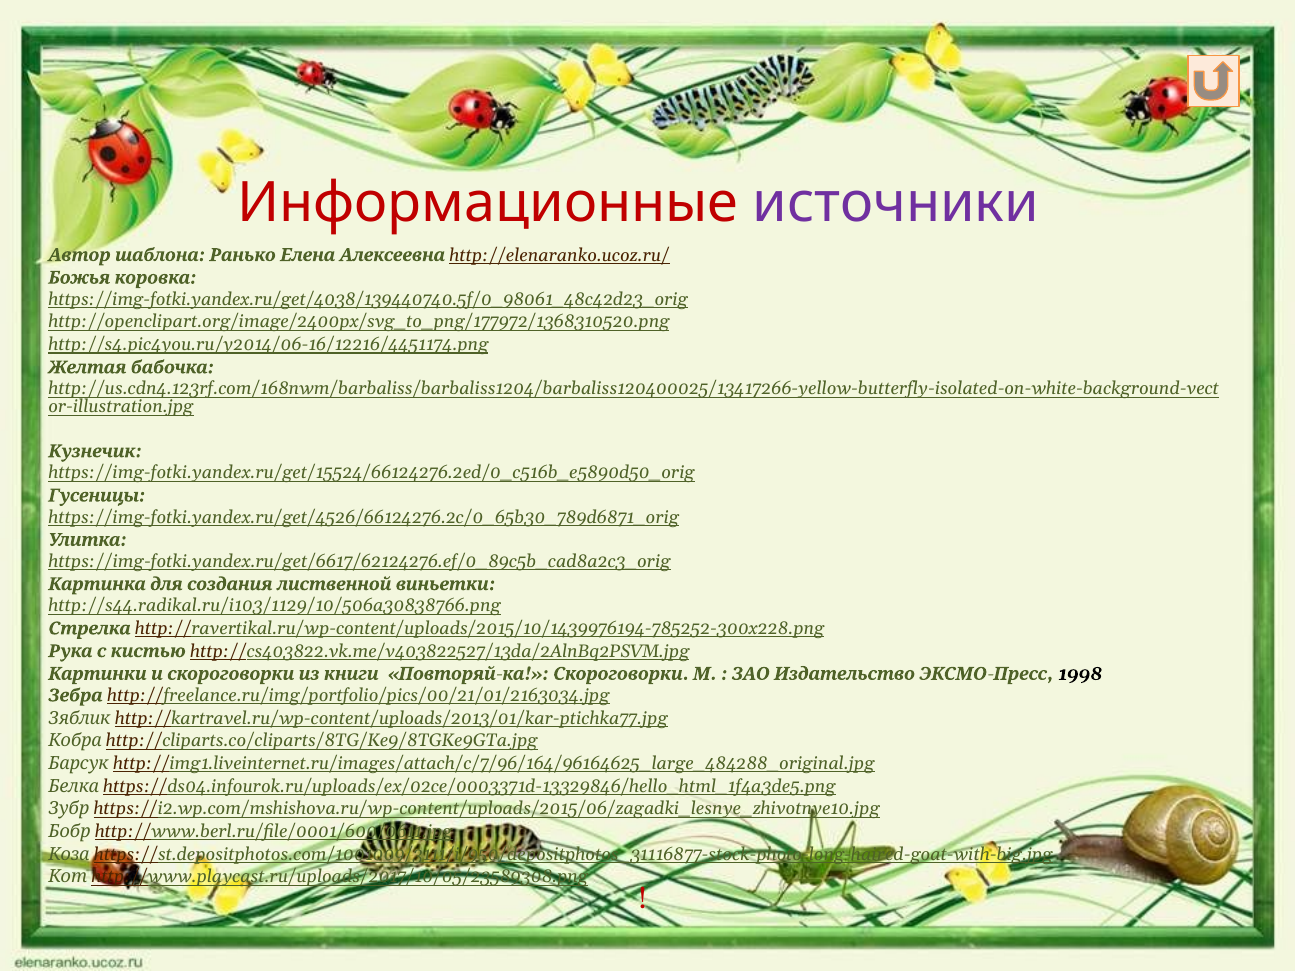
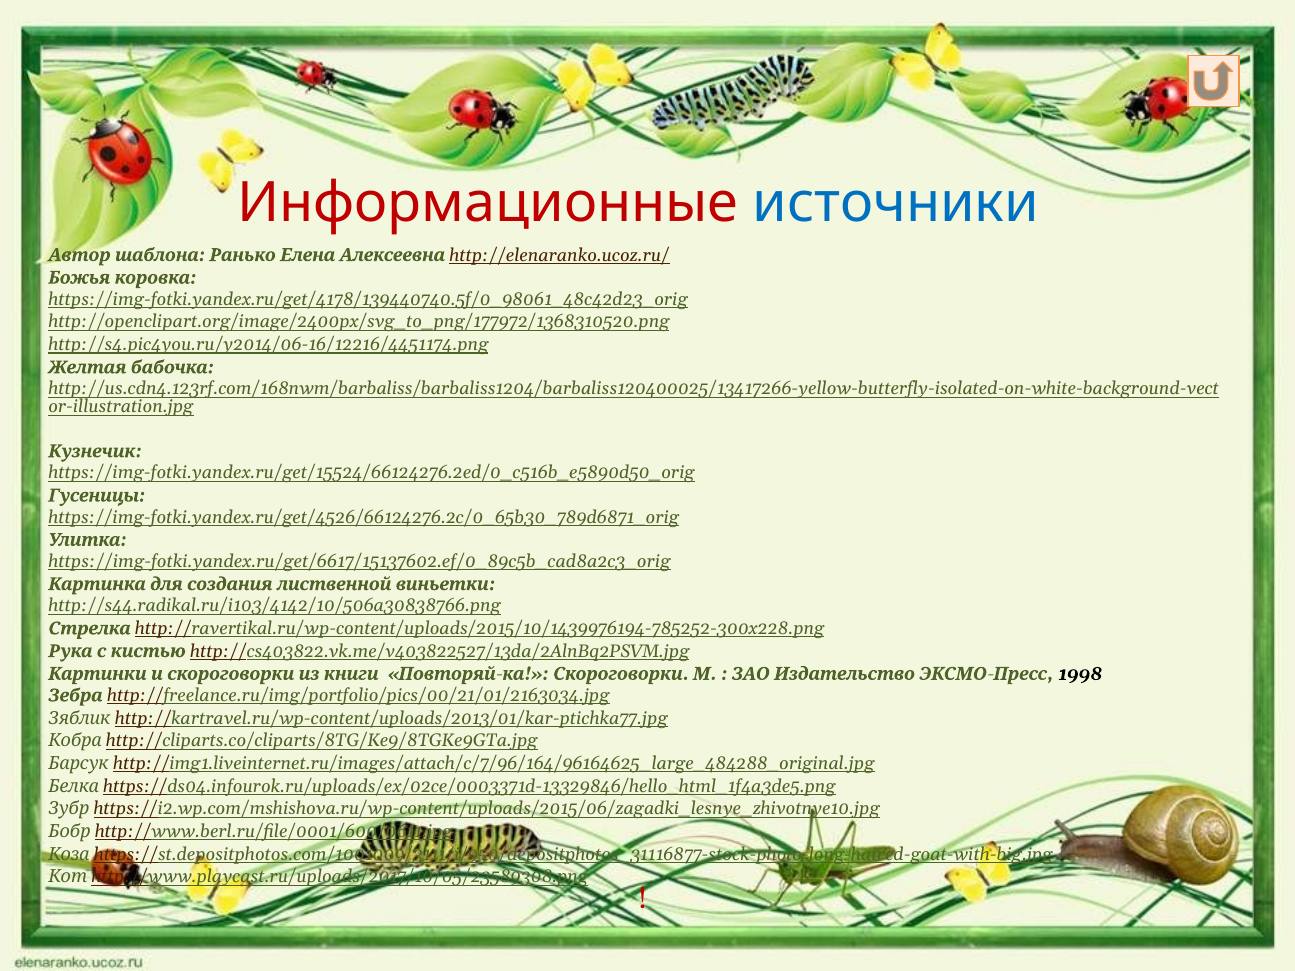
источники colour: purple -> blue (896, 203)
https://img-fotki.yandex.ru/get/4038/139440740.5f/0_98061_48c42d23_orig: https://img-fotki.yandex.ru/get/4038/139440740.5f/0_98061_48c42d23_orig -> https://img-fotki.yandex.ru/get/4178/139440740.5f/0_98061_48c42d23_orig (368, 299)
https://img-fotki.yandex.ru/get/6617/62124276.ef/0_89c5b_cad8a2c3_orig: https://img-fotki.yandex.ru/get/6617/62124276.ef/0_89c5b_cad8a2c3_orig -> https://img-fotki.yandex.ru/get/6617/15137602.ef/0_89c5b_cad8a2c3_orig (359, 562)
http://s44.radikal.ru/i103/1129/10/506a30838766.png: http://s44.radikal.ru/i103/1129/10/506a30838766.png -> http://s44.radikal.ru/i103/4142/10/506a30838766.png (275, 606)
